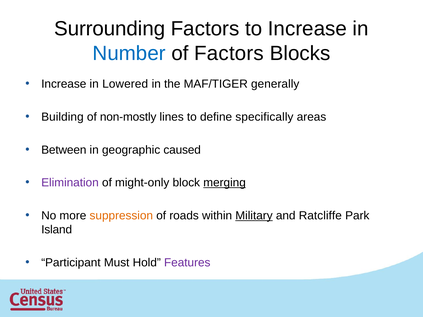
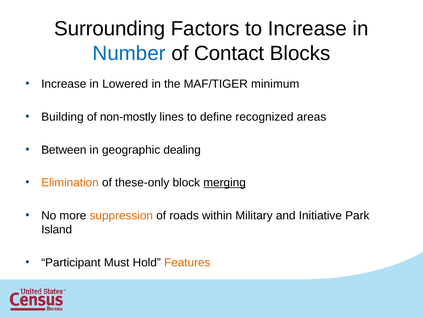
of Factors: Factors -> Contact (229, 53)
generally: generally -> minimum (275, 84)
specifically: specifically -> recognized (264, 117)
caused: caused -> dealing (182, 150)
Elimination colour: purple -> orange (70, 183)
might-only: might-only -> these-only (142, 183)
Military underline: present -> none (254, 216)
Ratcliffe: Ratcliffe -> Initiative (320, 216)
Features colour: purple -> orange (187, 263)
